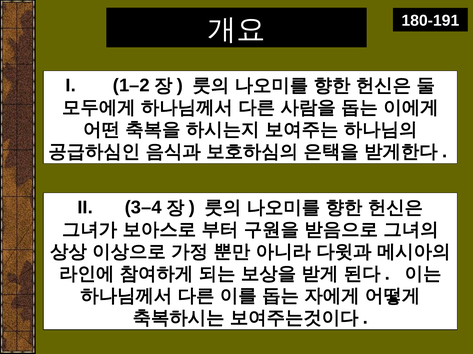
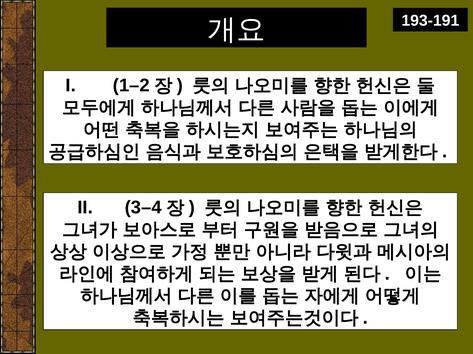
180-191: 180-191 -> 193-191 (430, 21)
